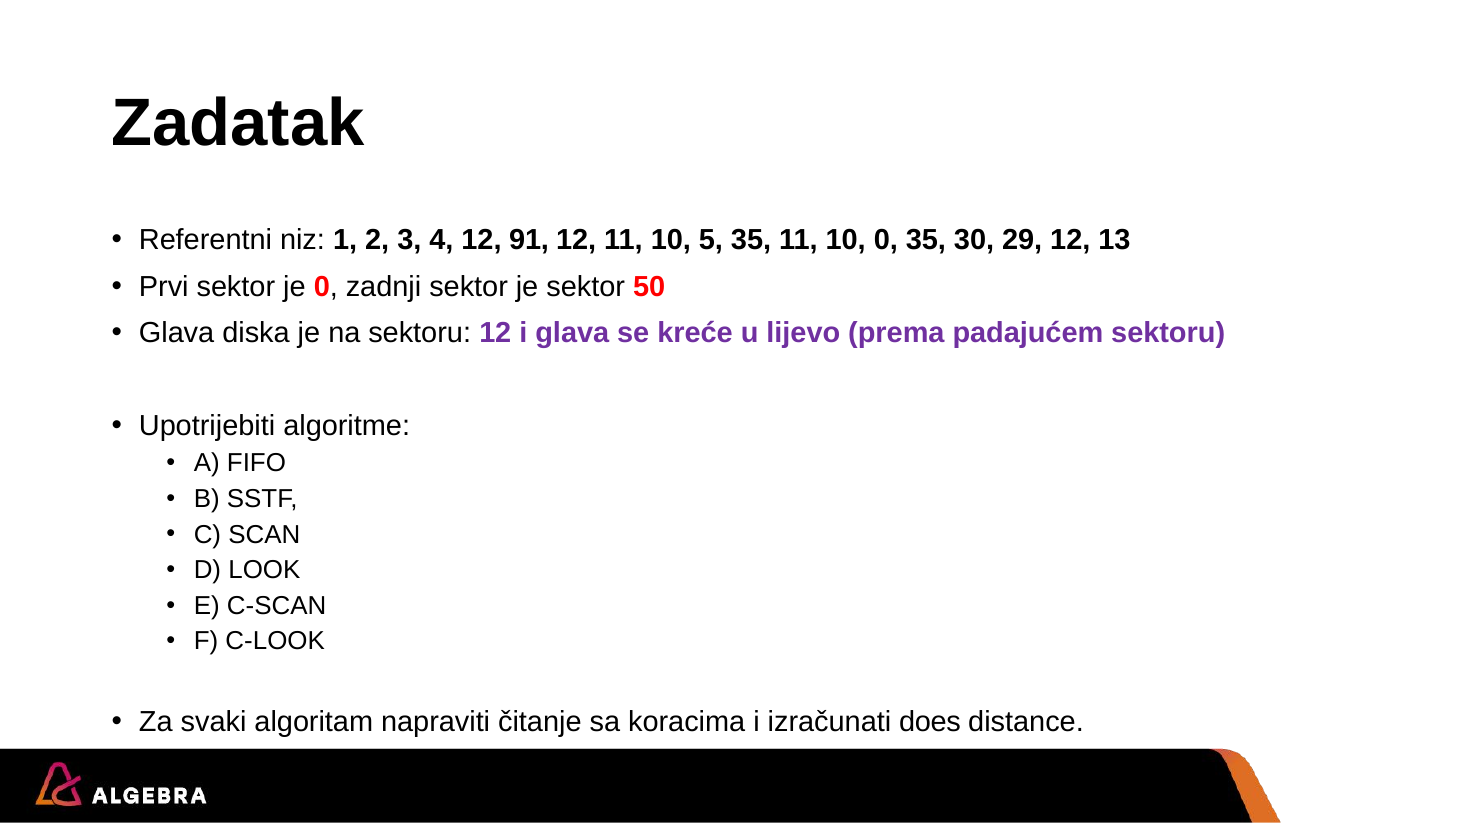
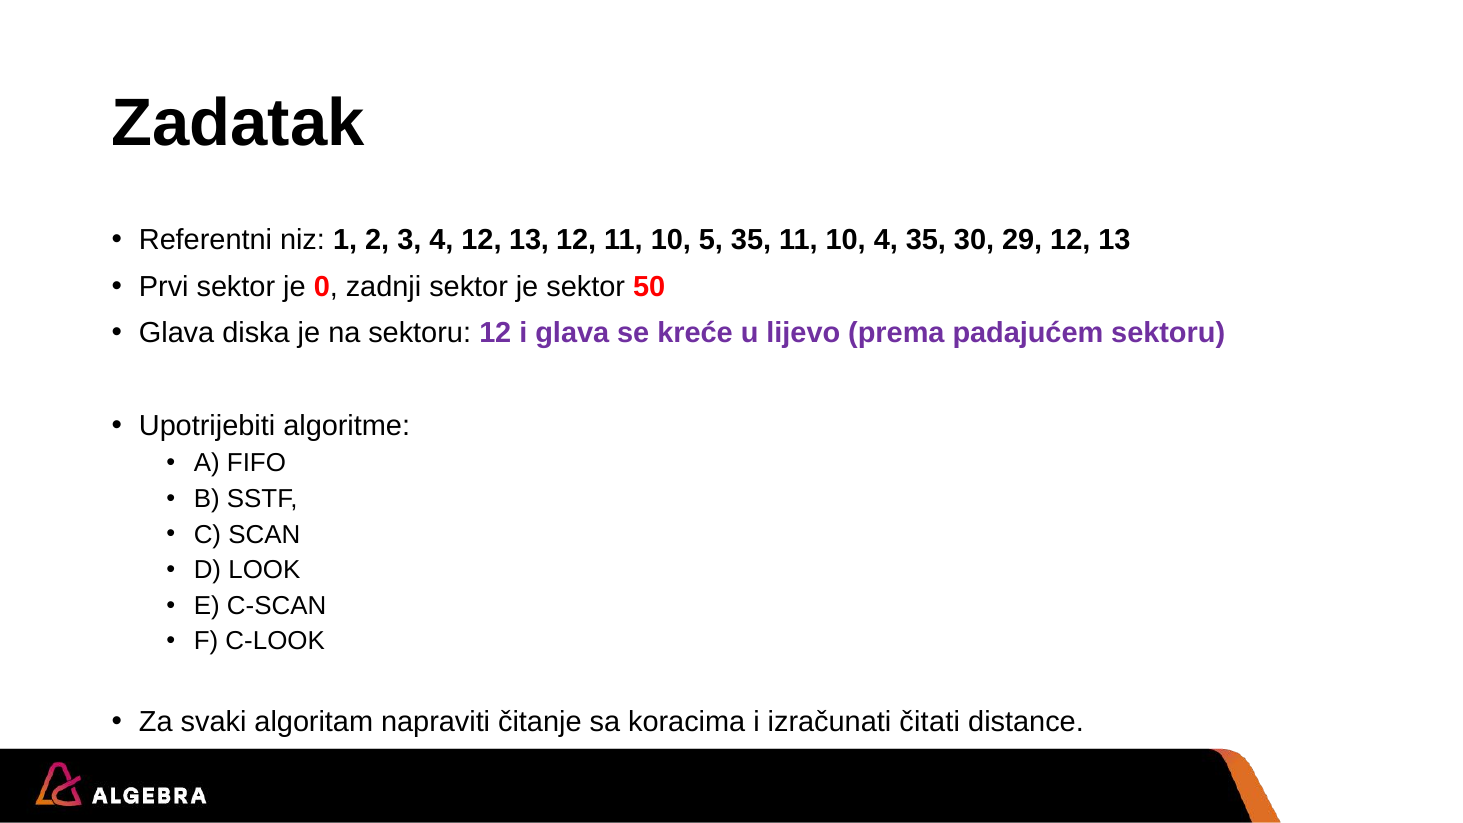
4 12 91: 91 -> 13 (529, 240)
10 0: 0 -> 4 (886, 240)
does: does -> čitati (930, 722)
